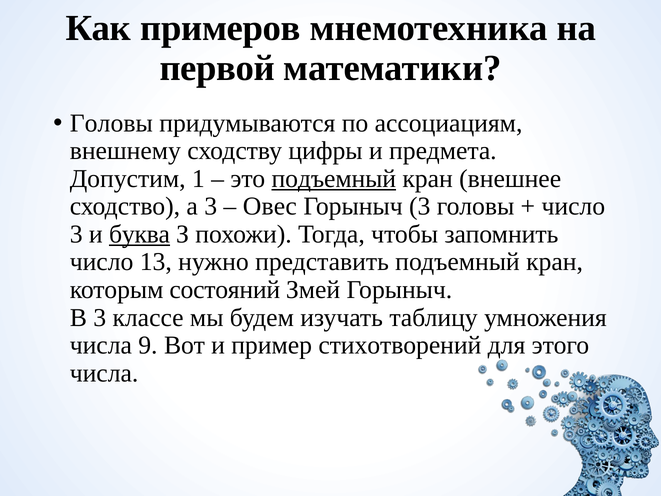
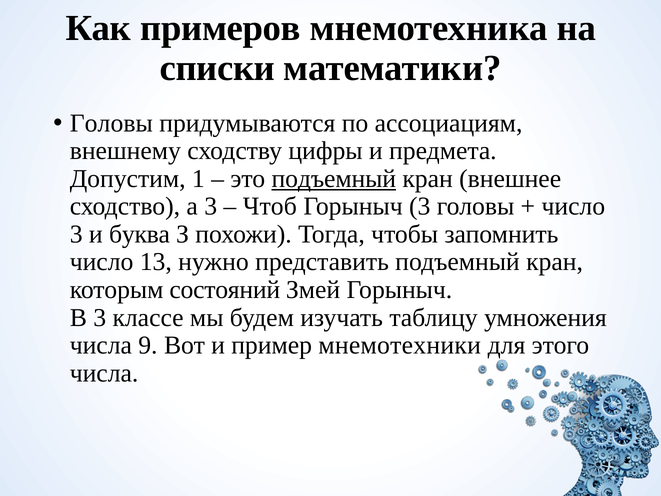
первой: первой -> списки (217, 68)
Овес: Овес -> Чтоб (270, 206)
буква underline: present -> none (140, 234)
стихотворений: стихотворений -> мнемотехники (400, 345)
